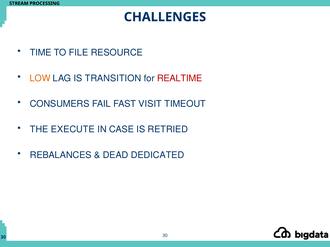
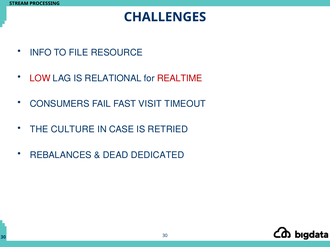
TIME: TIME -> INFO (41, 53)
LOW colour: orange -> red (40, 78)
TRANSITION: TRANSITION -> RELATIONAL (113, 78)
EXECUTE: EXECUTE -> CULTURE (73, 130)
